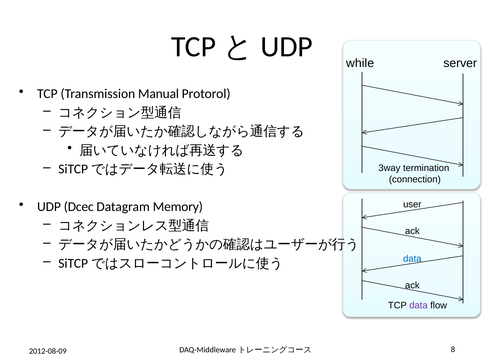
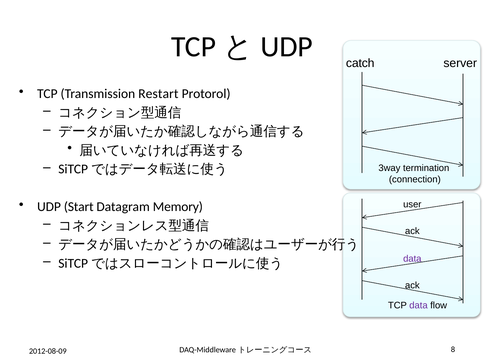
while: while -> catch (360, 63)
Manual: Manual -> Restart (158, 94)
Dcec: Dcec -> Start (79, 207)
data colour: blue -> purple (412, 259)
